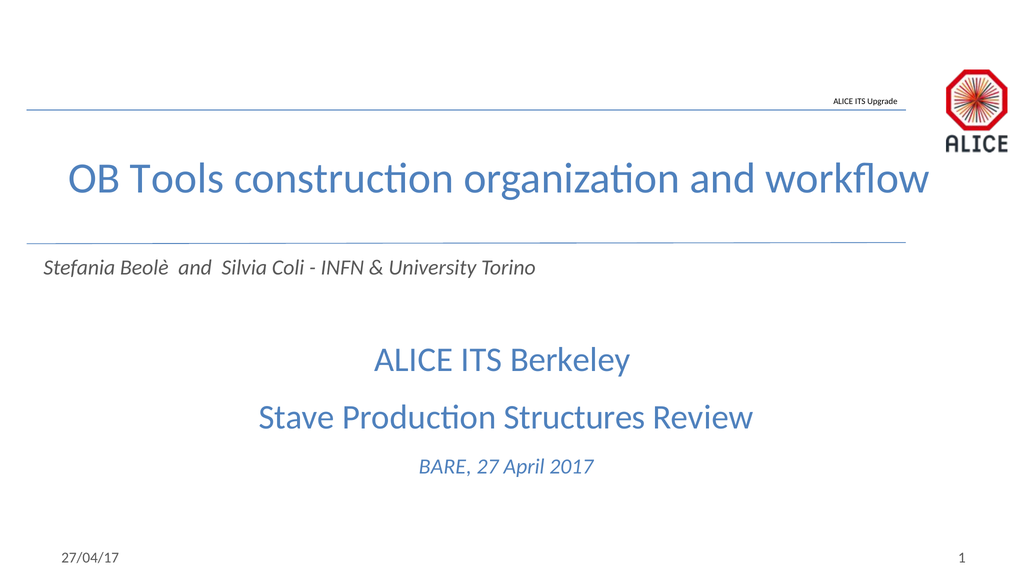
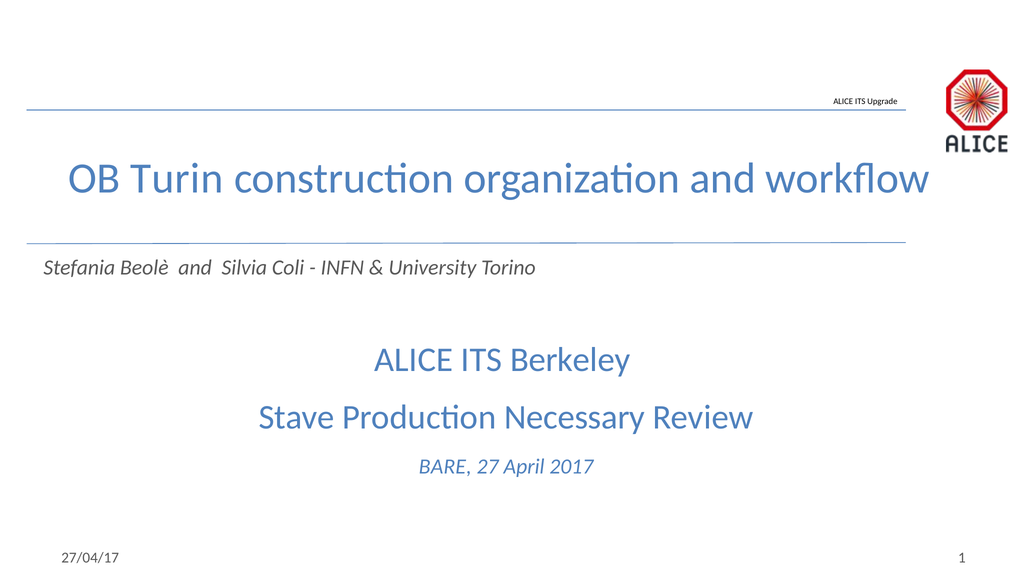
Tools: Tools -> Turin (177, 179)
Structures: Structures -> Necessary (575, 418)
